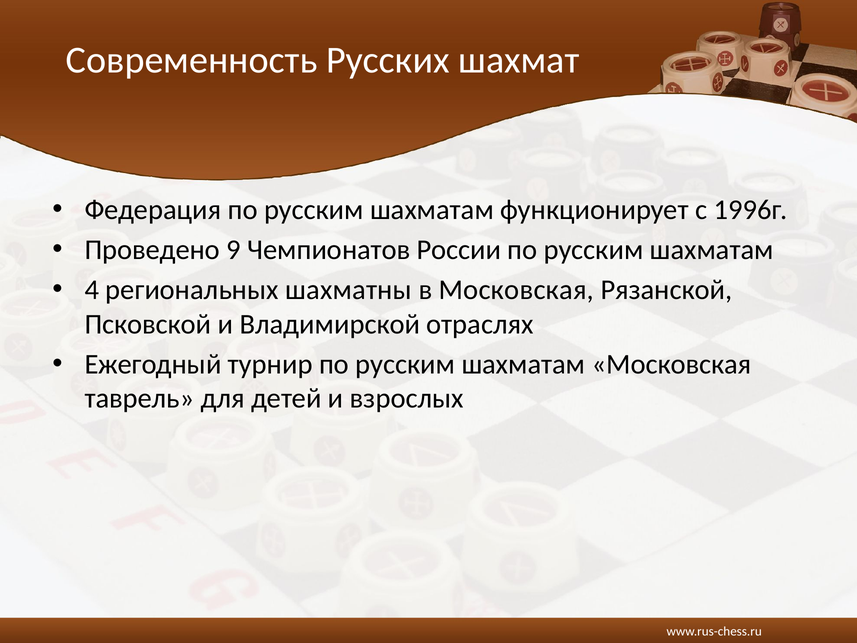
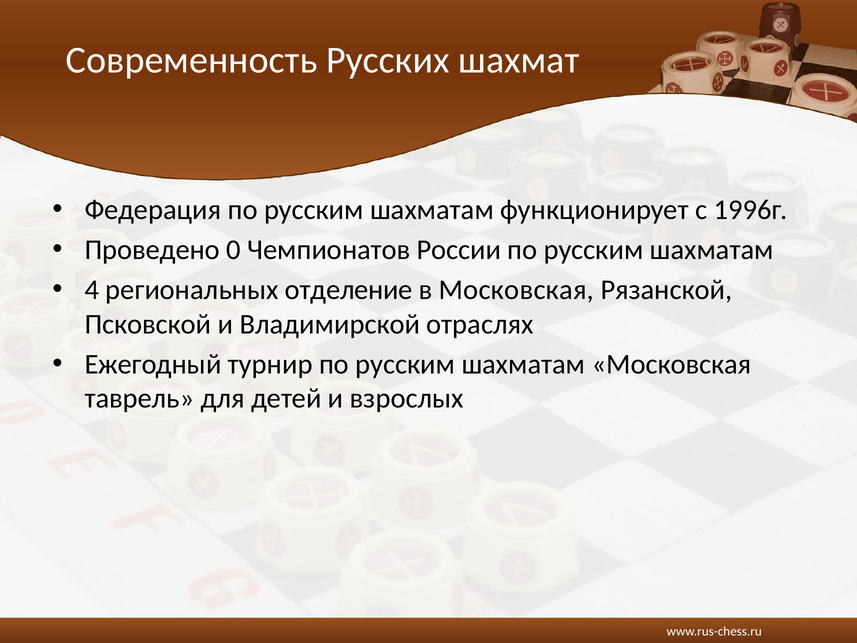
9: 9 -> 0 (234, 250)
шахматны: шахматны -> отделение (349, 290)
